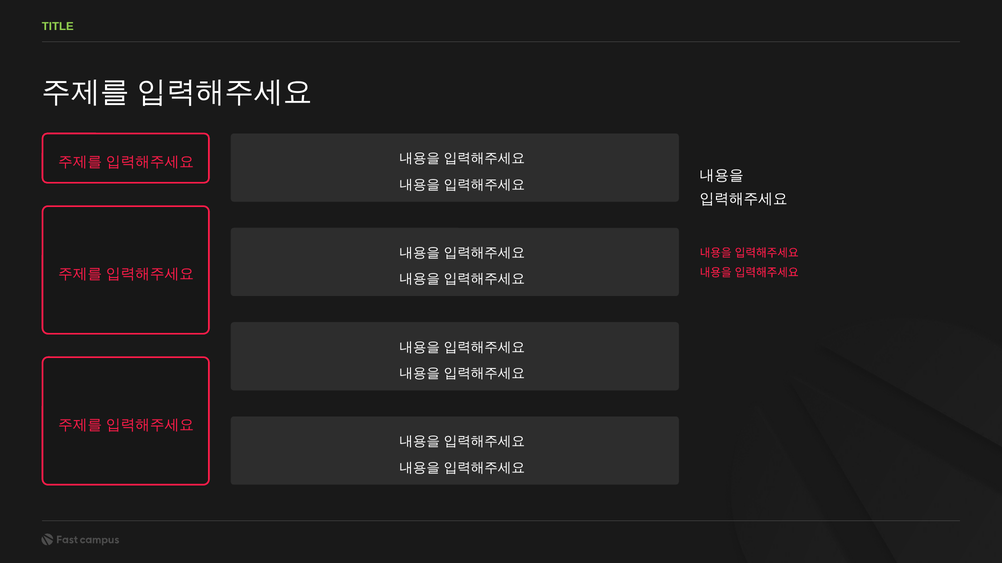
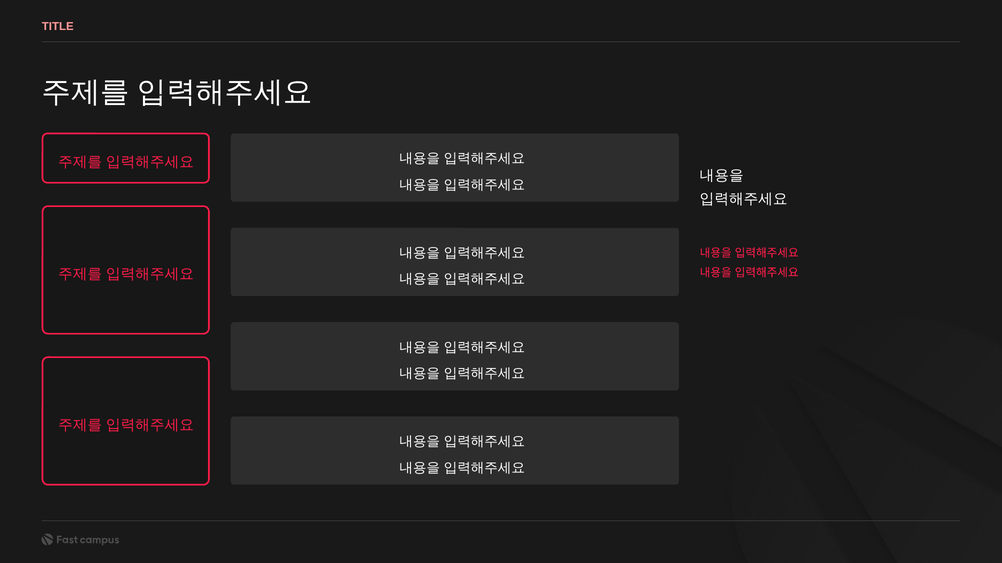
TITLE colour: light green -> pink (58, 26)
